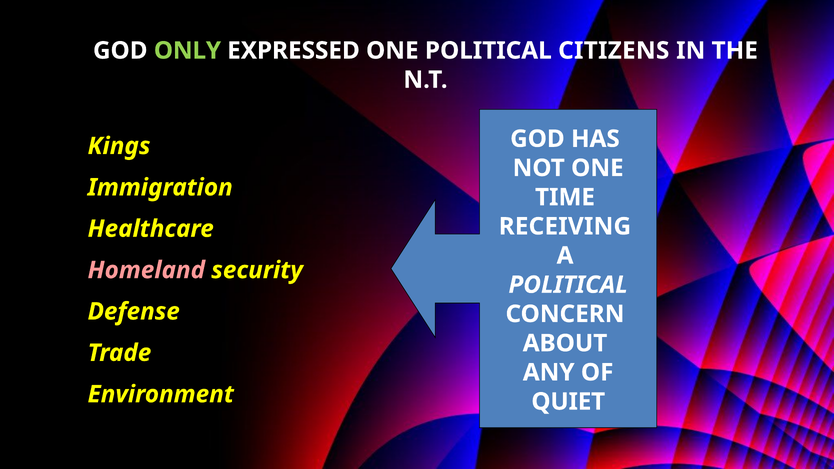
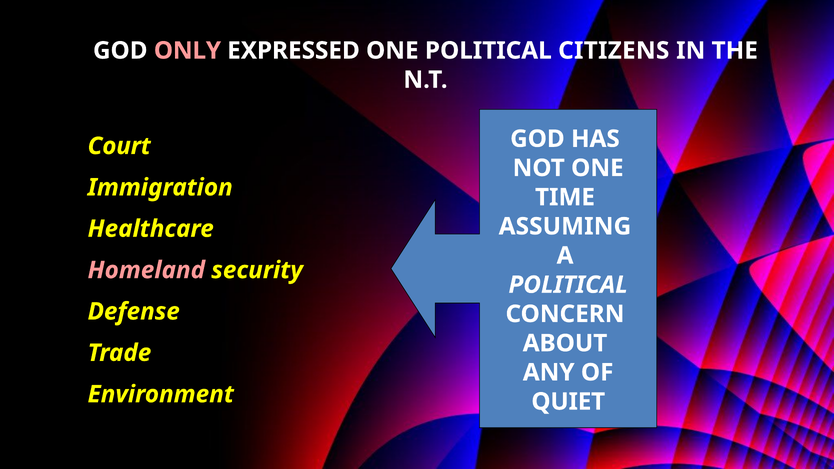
ONLY colour: light green -> pink (187, 51)
Kings: Kings -> Court (119, 146)
RECEIVING: RECEIVING -> ASSUMING (565, 227)
